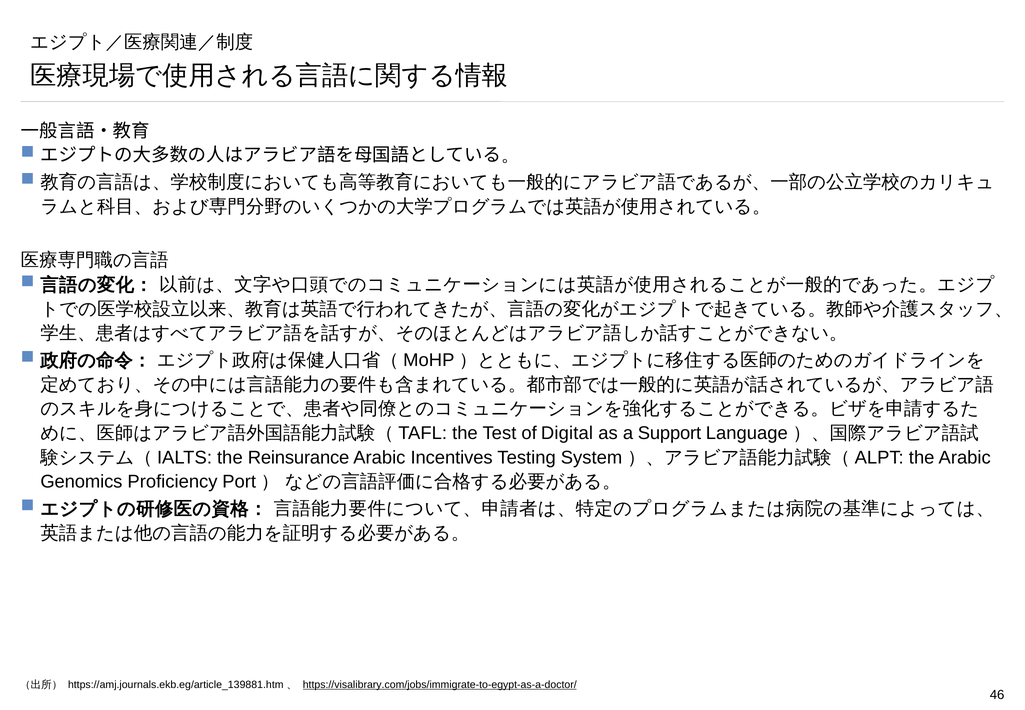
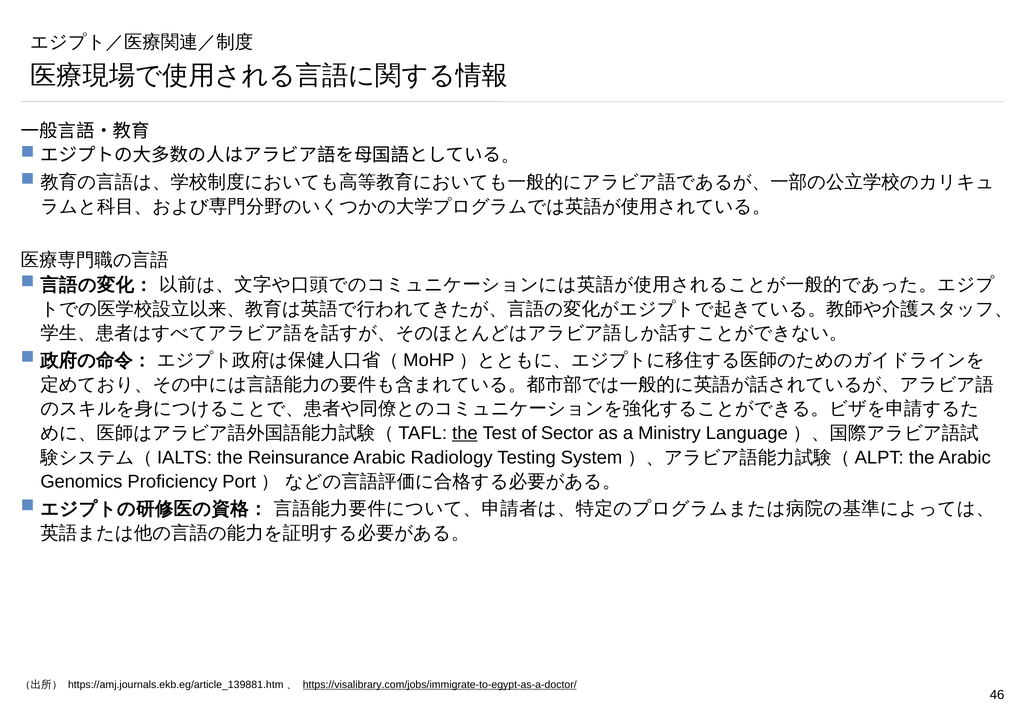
the underline: none -> present (465, 433)
Digital: Digital -> Sector (567, 433)
Support: Support -> Ministry (669, 433)
Incentives: Incentives -> Radiology (452, 457)
